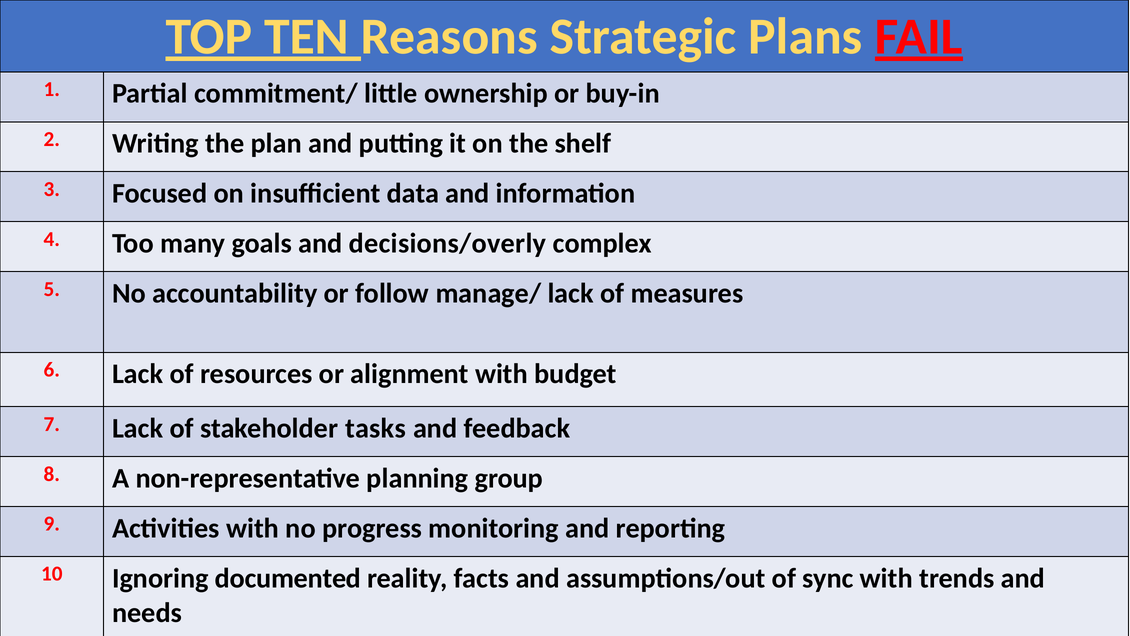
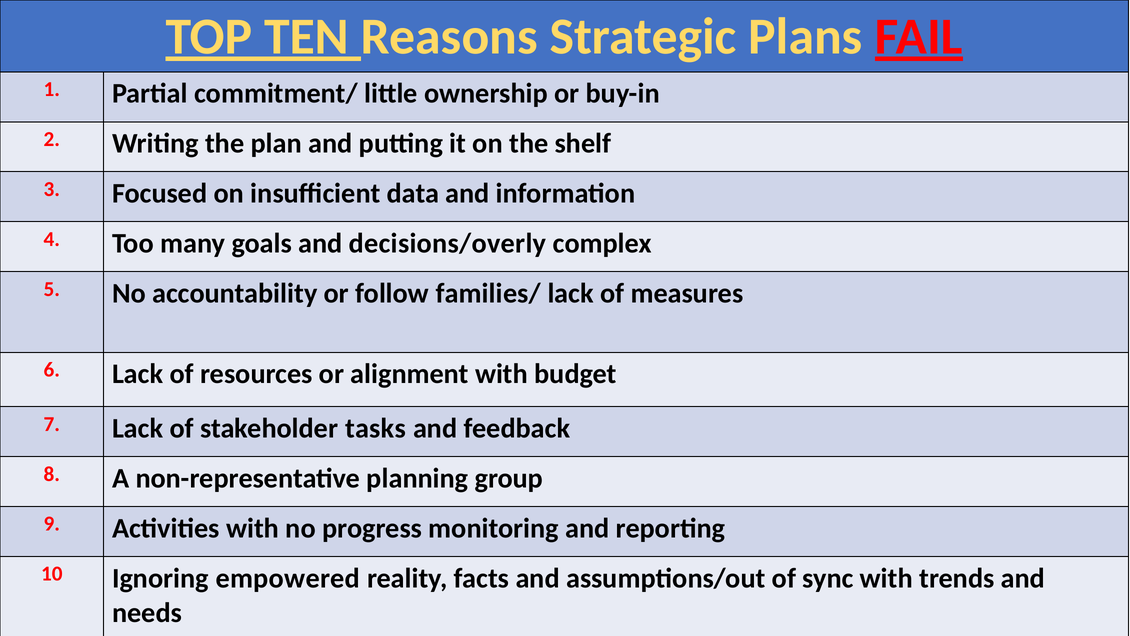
manage/: manage/ -> families/ (488, 293)
documented: documented -> empowered (288, 578)
